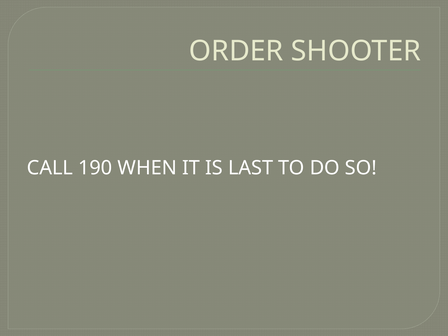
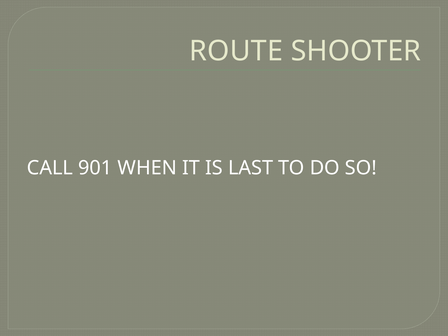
ORDER: ORDER -> ROUTE (236, 51)
190: 190 -> 901 (95, 168)
